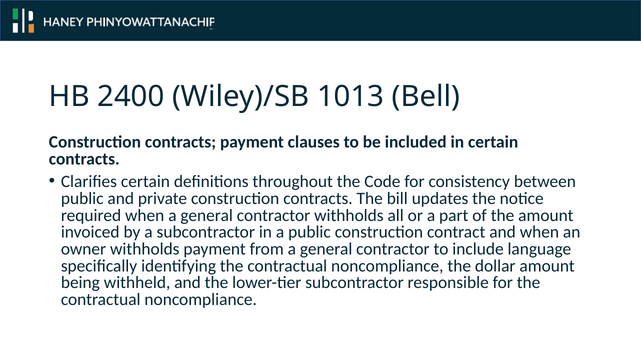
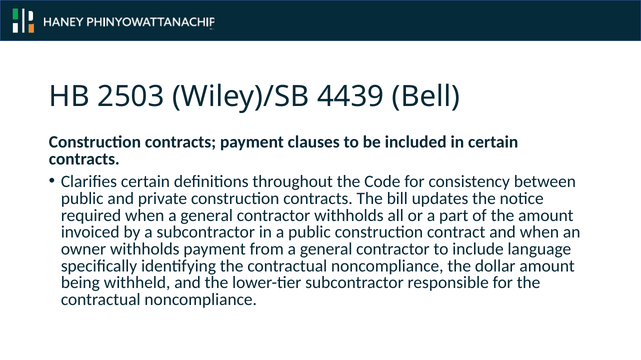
2400: 2400 -> 2503 (131, 97)
1013: 1013 -> 4439 (351, 97)
